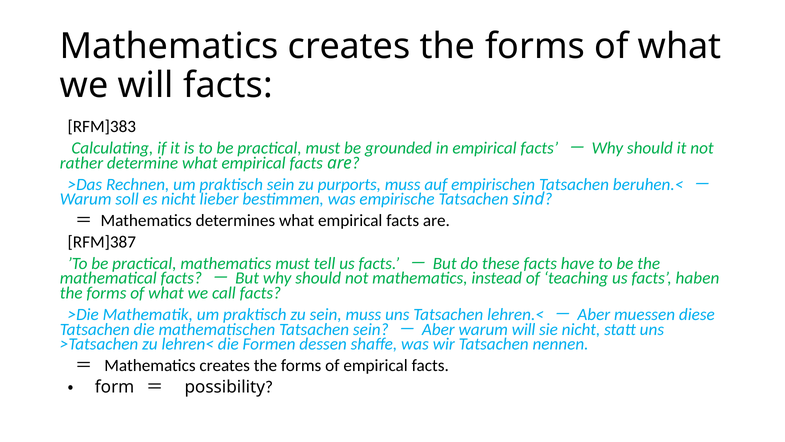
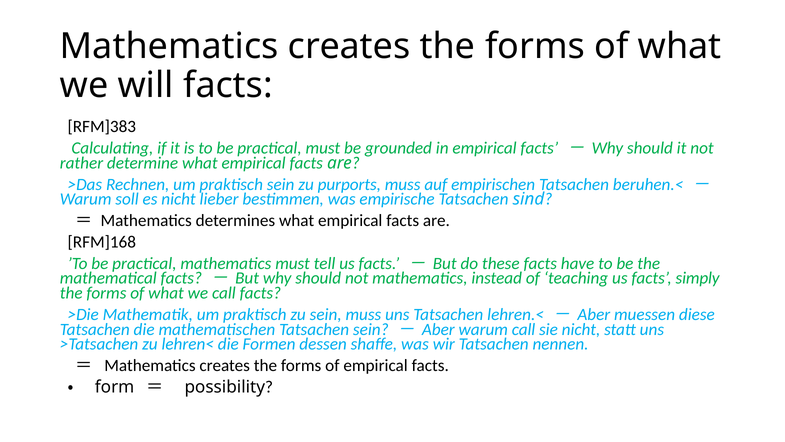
RFM]387: RFM]387 -> RFM]168 (102, 242)
haben: haben -> simply (698, 278)
warum will: will -> call (524, 329)
